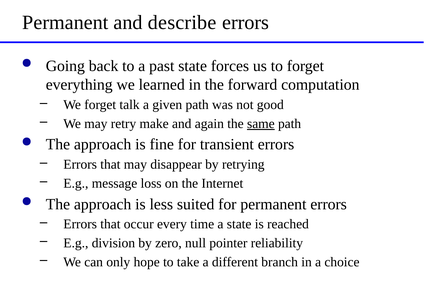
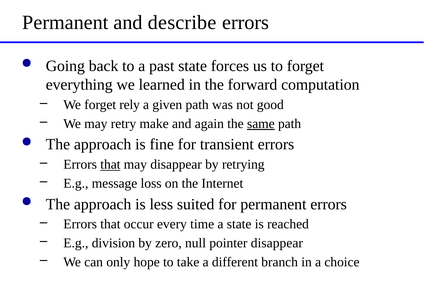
talk: talk -> rely (130, 105)
that underline: none -> present (110, 164)
pointer reliability: reliability -> disappear (277, 243)
